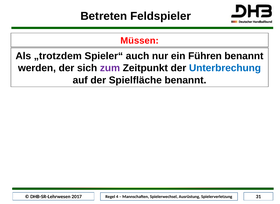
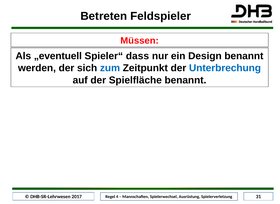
„trotzdem: „trotzdem -> „eventuell (58, 56)
auch: auch -> dass (137, 56)
Führen: Führen -> Design (205, 56)
zum colour: purple -> blue (110, 68)
